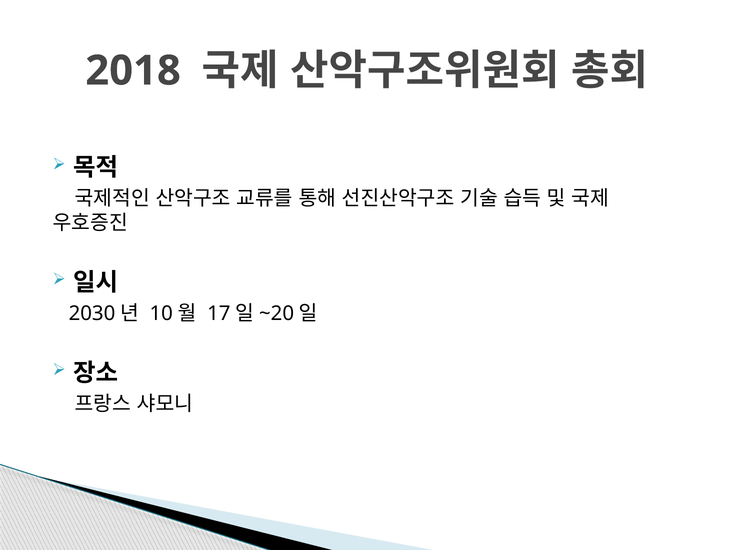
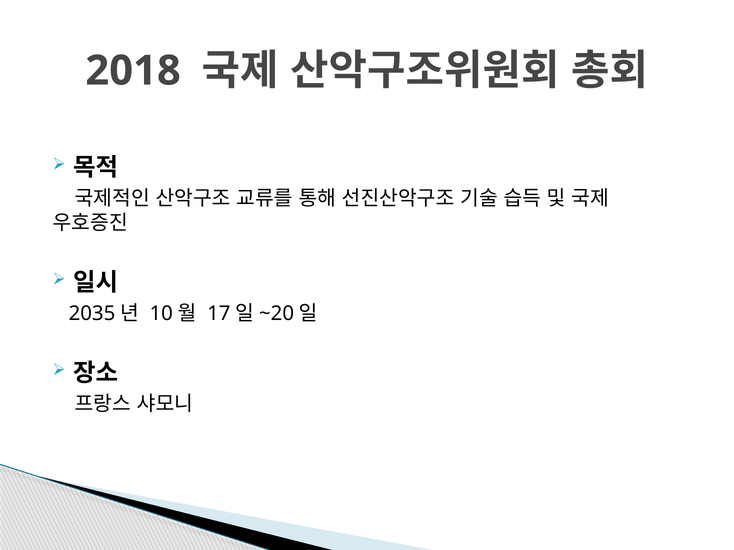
2030: 2030 -> 2035 (92, 314)
